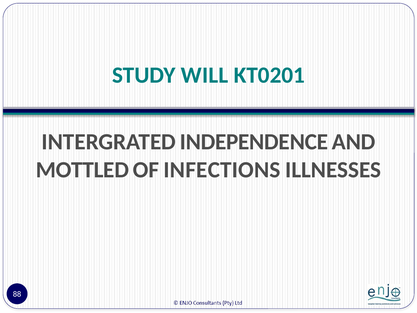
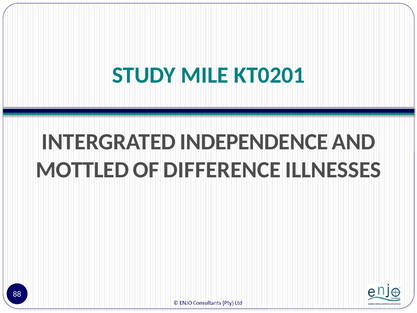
WILL: WILL -> MILE (205, 75)
INFECTIONS: INFECTIONS -> DIFFERENCE (222, 170)
